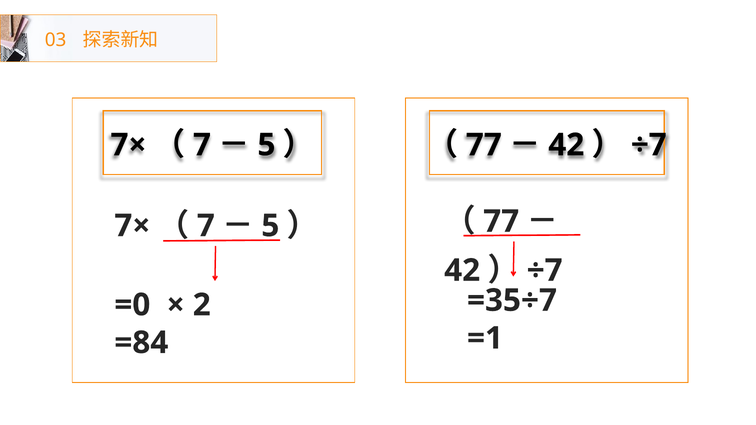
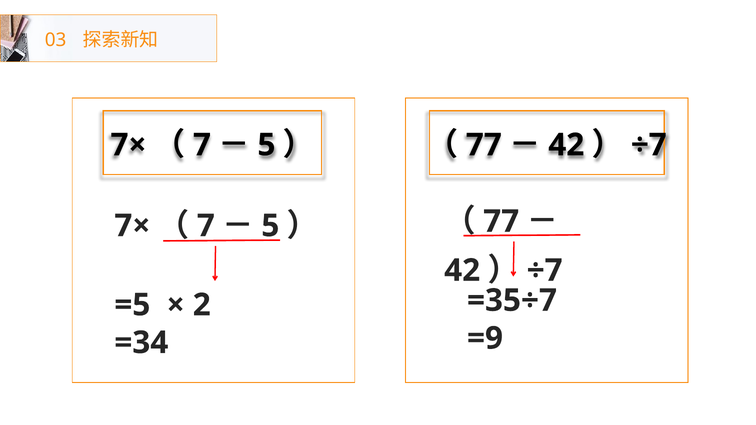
=0: =0 -> =5 (132, 305)
=1: =1 -> =9 (485, 338)
=84: =84 -> =34 (141, 343)
